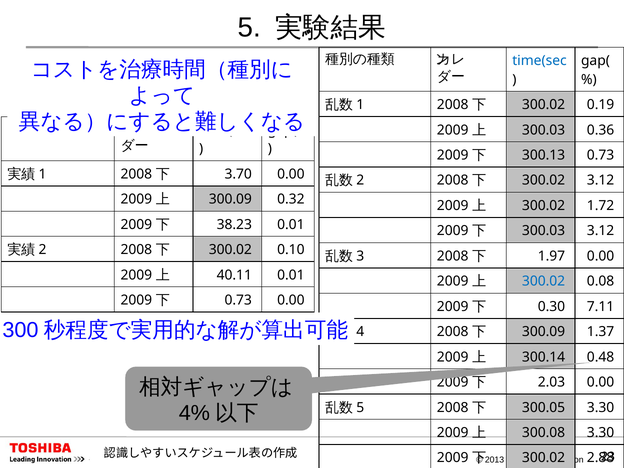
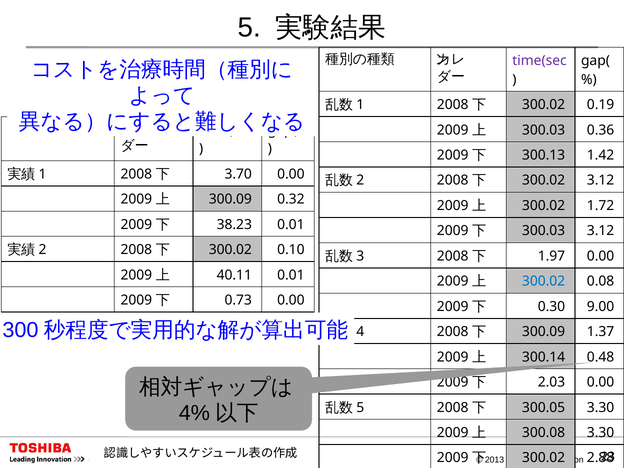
time(sec colour: blue -> purple (539, 61)
300.13 0.73: 0.73 -> 1.42 (601, 155)
7.11: 7.11 -> 9.00 (601, 307)
